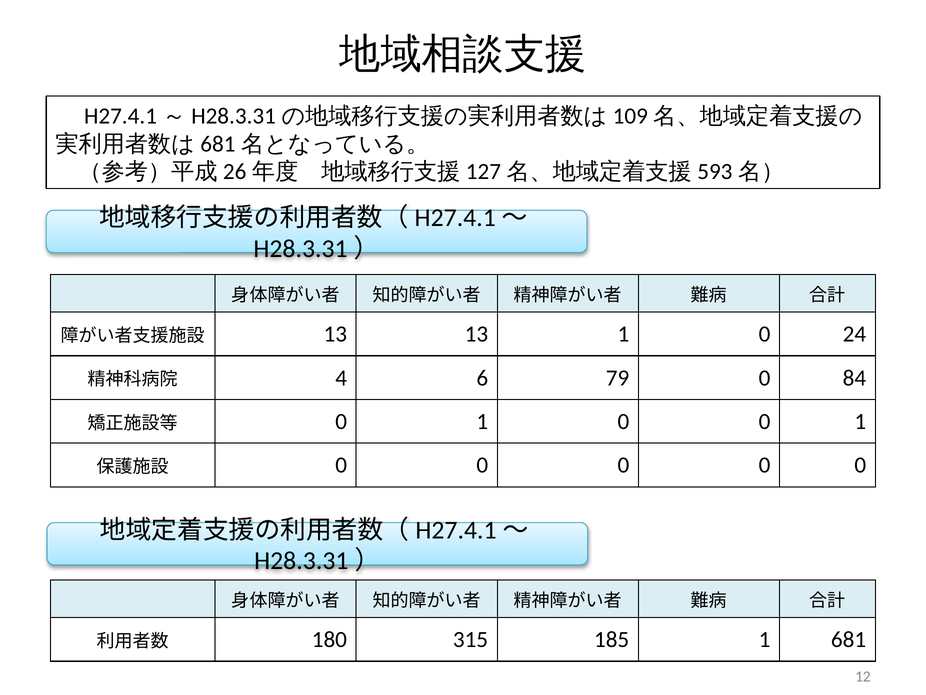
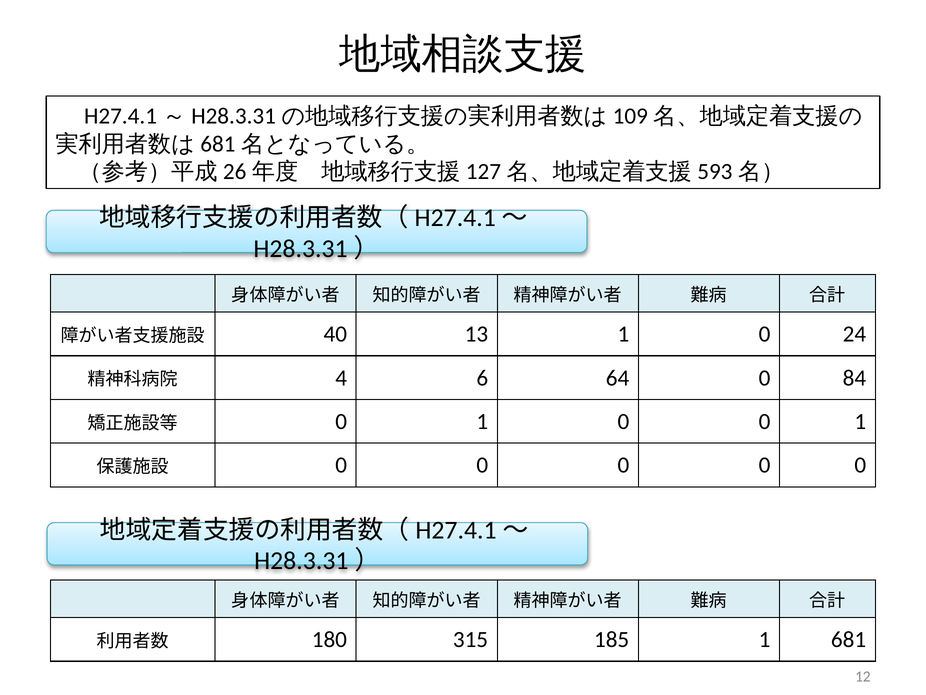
13: 13 -> 40 (335, 334)
79: 79 -> 64 (618, 378)
